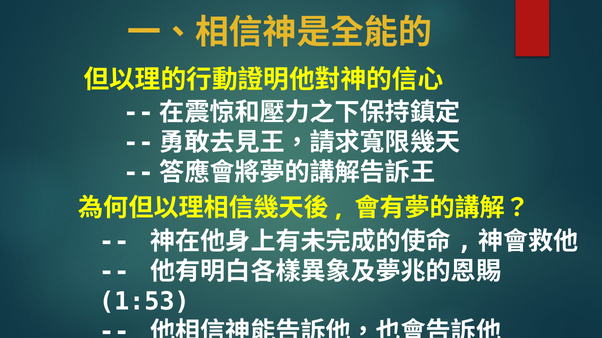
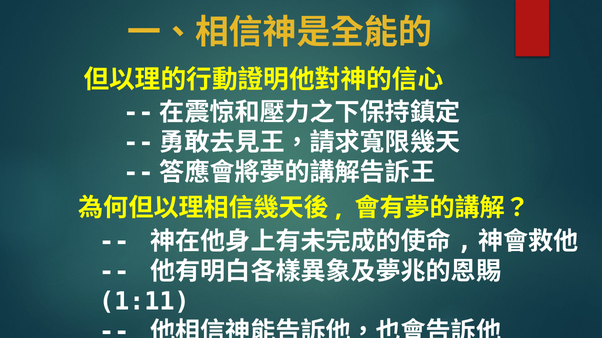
1:53: 1:53 -> 1:11 (144, 302)
